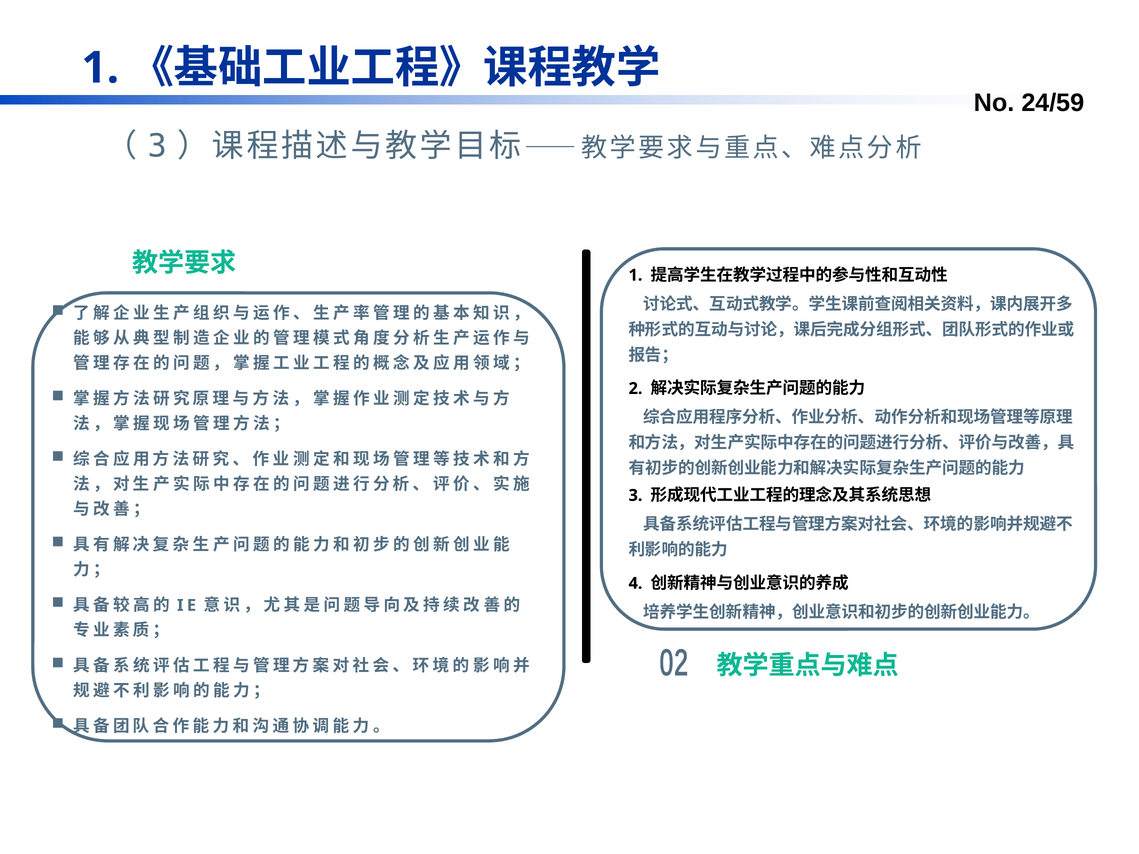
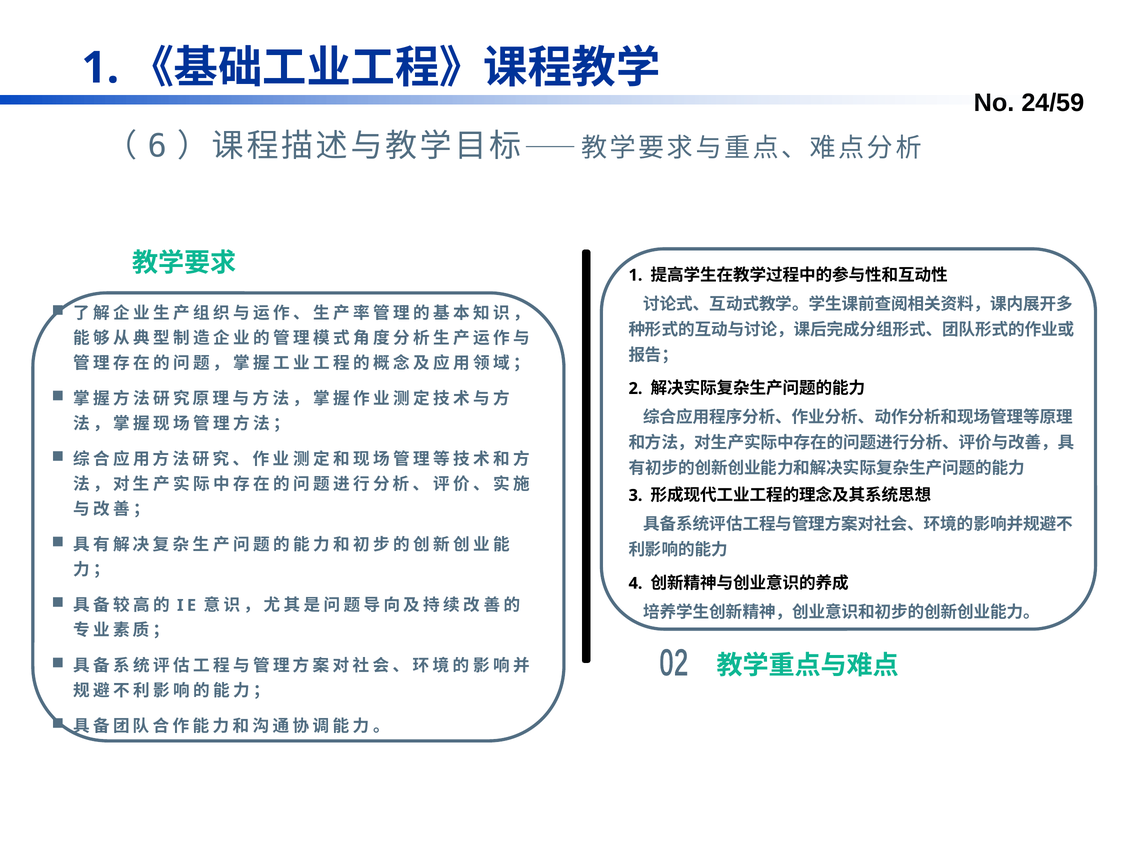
3: 3 -> 6 (157, 146)
